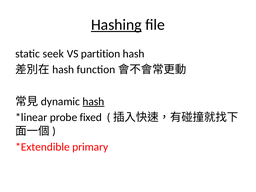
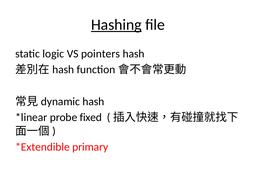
seek: seek -> logic (53, 54)
partition: partition -> pointers (101, 54)
hash underline: present -> none (93, 102)
